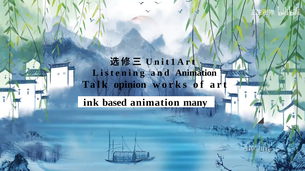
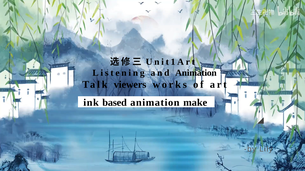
opinion: opinion -> viewers (130, 85)
many: many -> make (195, 103)
